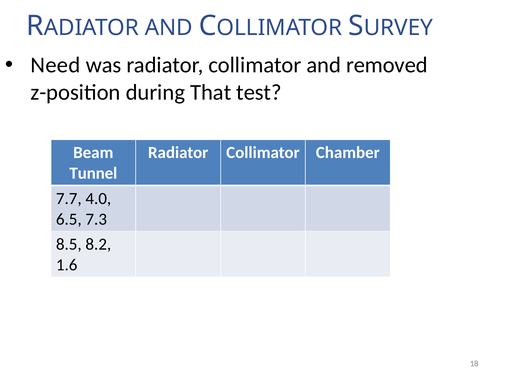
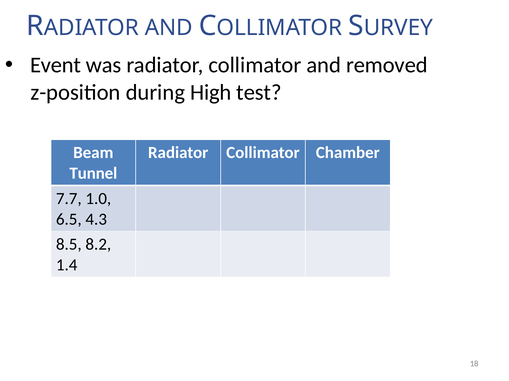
Need: Need -> Event (56, 65)
That: That -> High (211, 92)
4.0: 4.0 -> 1.0 (98, 199)
7.3: 7.3 -> 4.3 (96, 220)
1.6: 1.6 -> 1.4 (67, 265)
